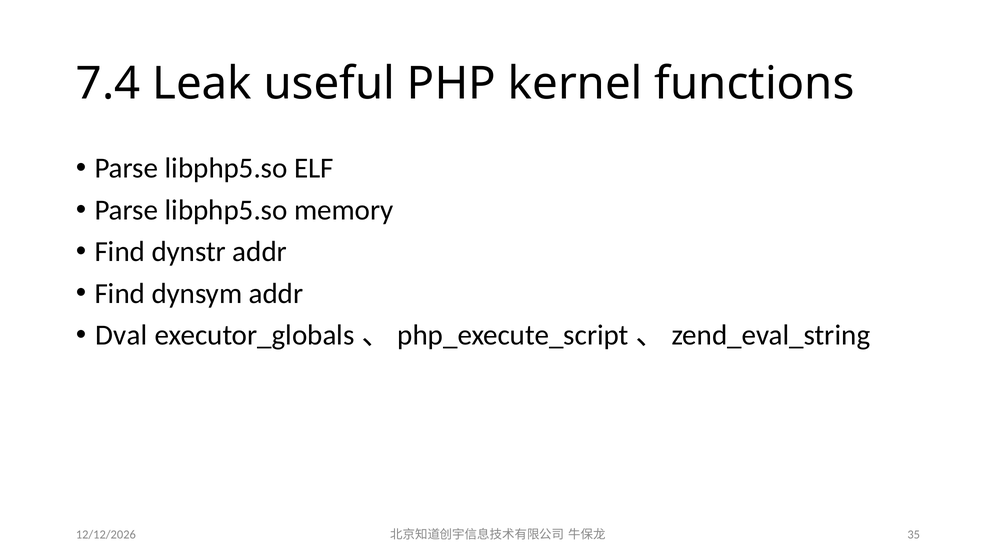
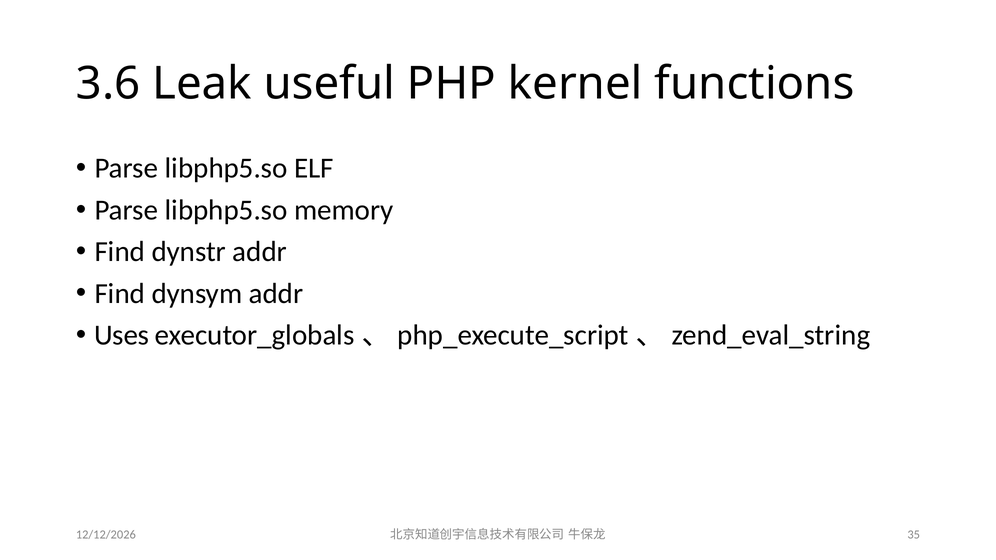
7.4: 7.4 -> 3.6 (108, 84)
Dval: Dval -> Uses (122, 335)
